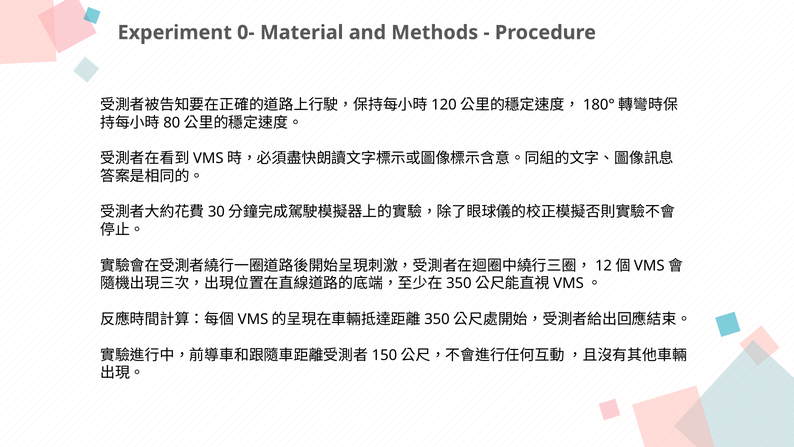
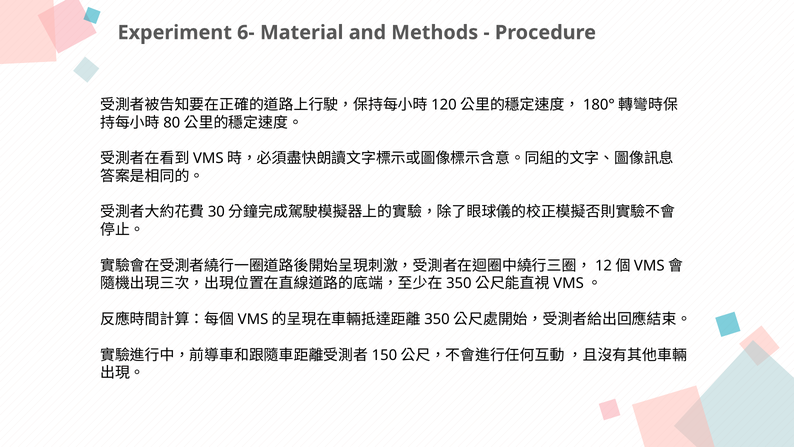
0-: 0- -> 6- (246, 33)
